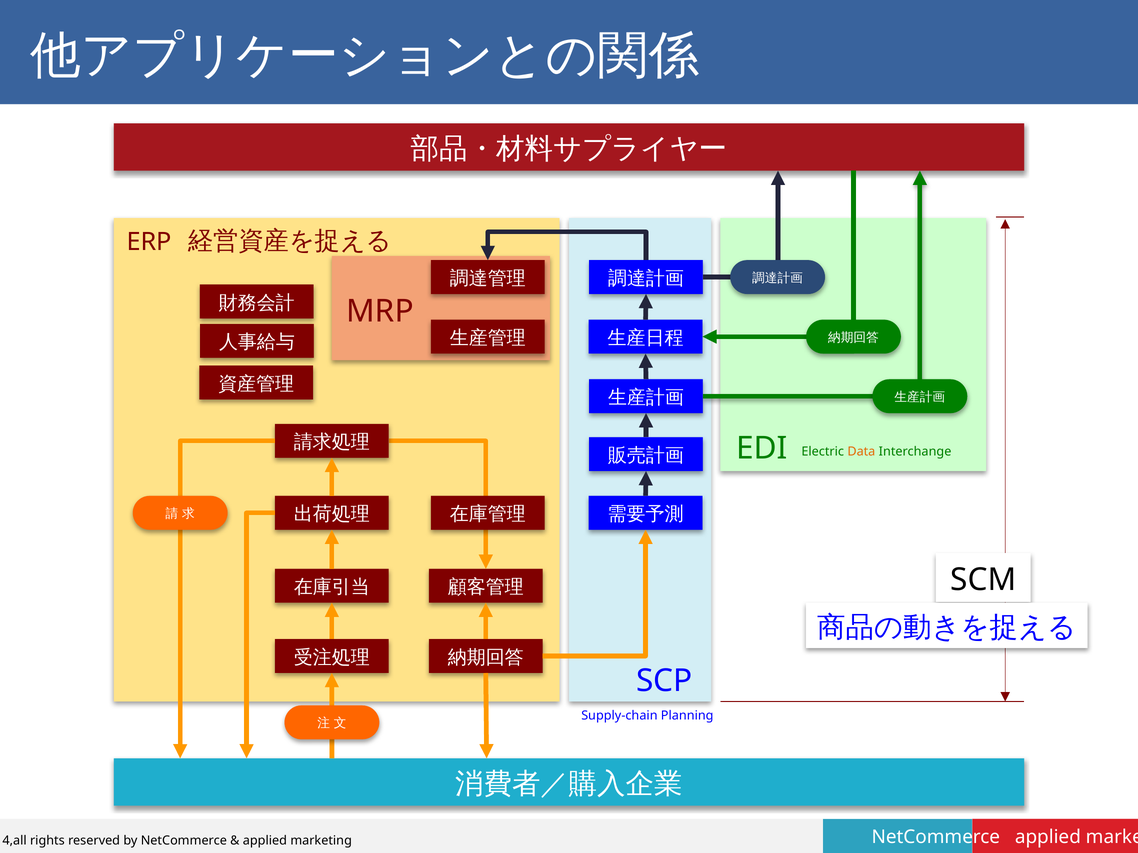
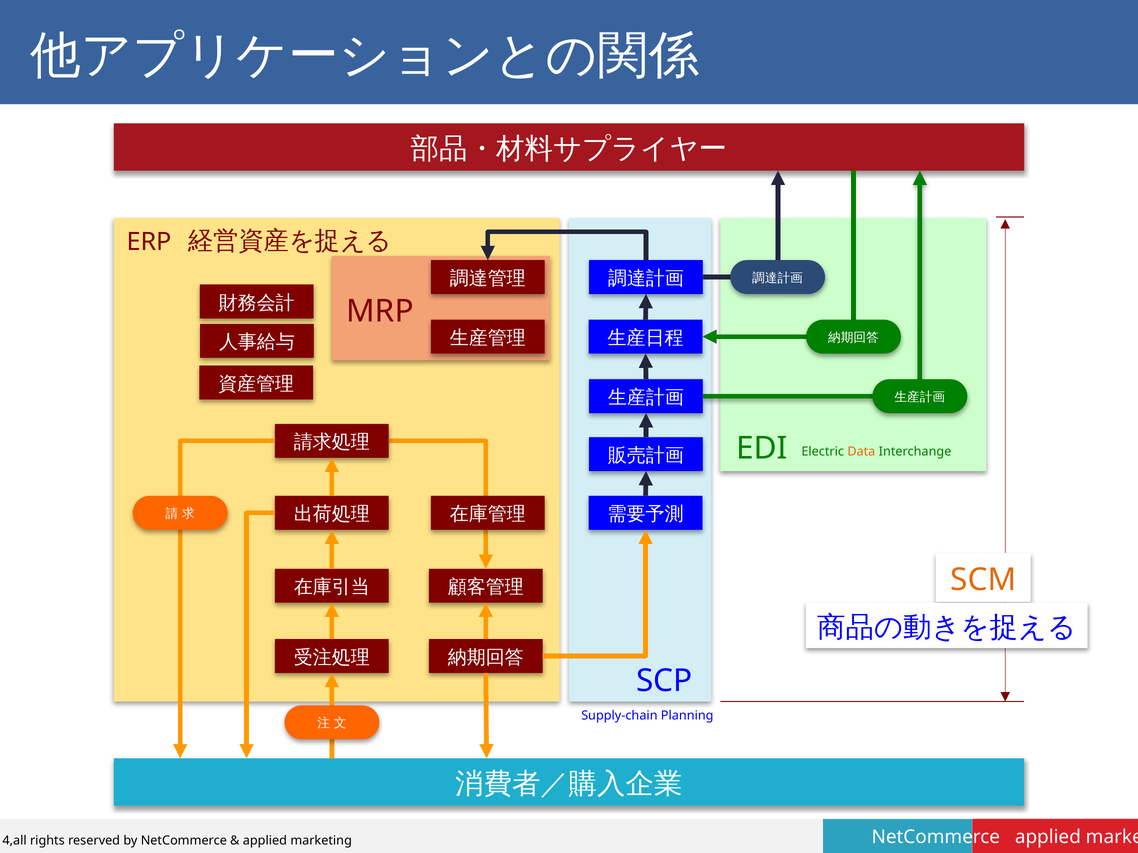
SCM colour: black -> orange (983, 580)
